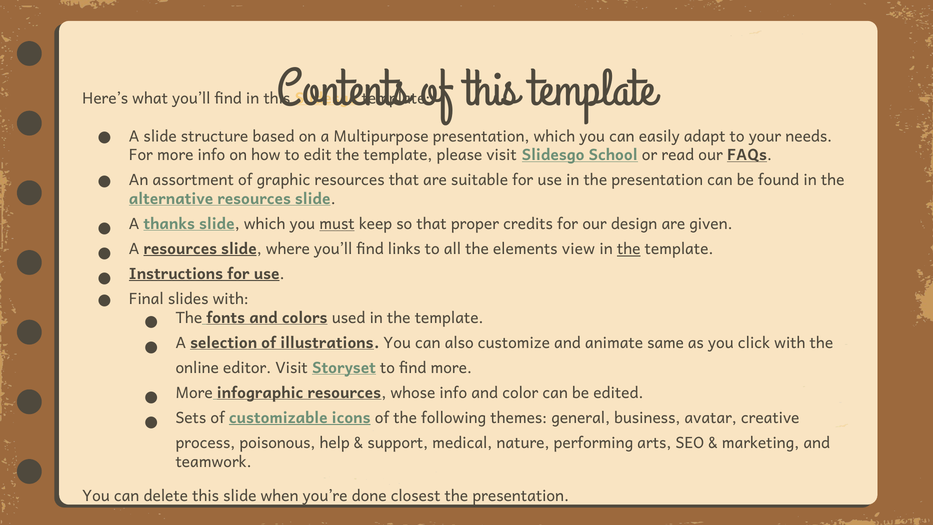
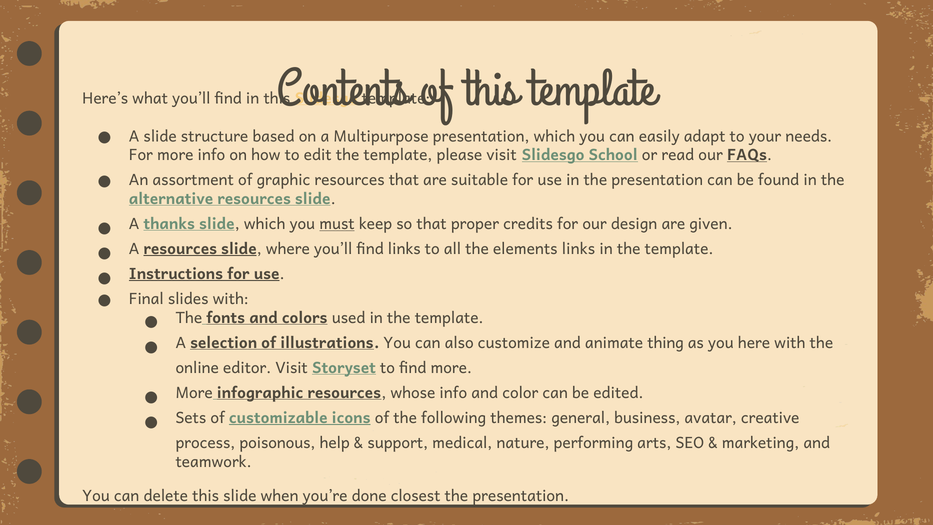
elements view: view -> links (578, 249)
the underline: present -> none (629, 249)
same: same -> thing (666, 343)
click: click -> here (754, 343)
